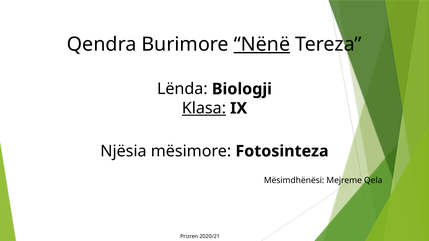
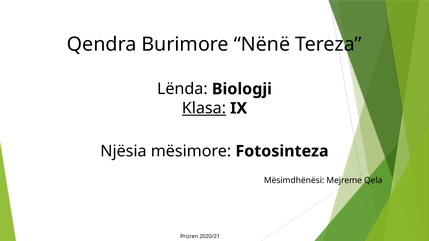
Nënë underline: present -> none (262, 44)
